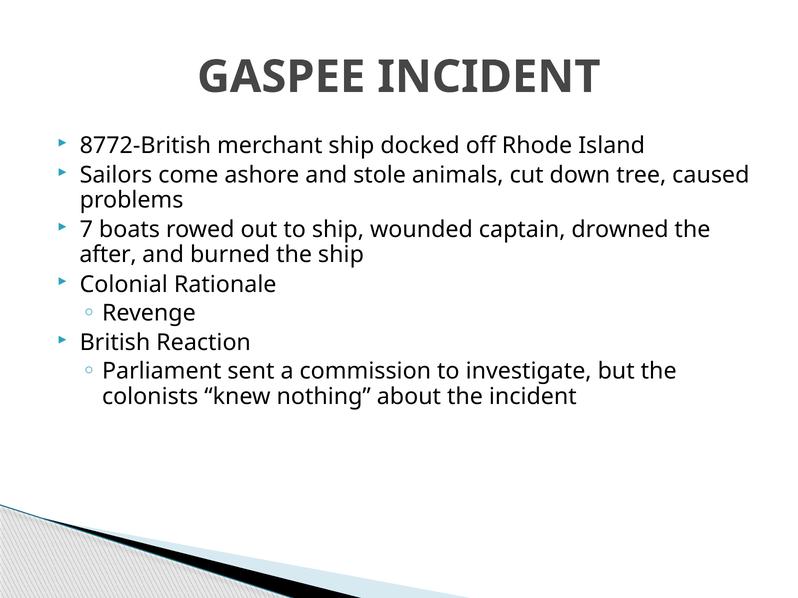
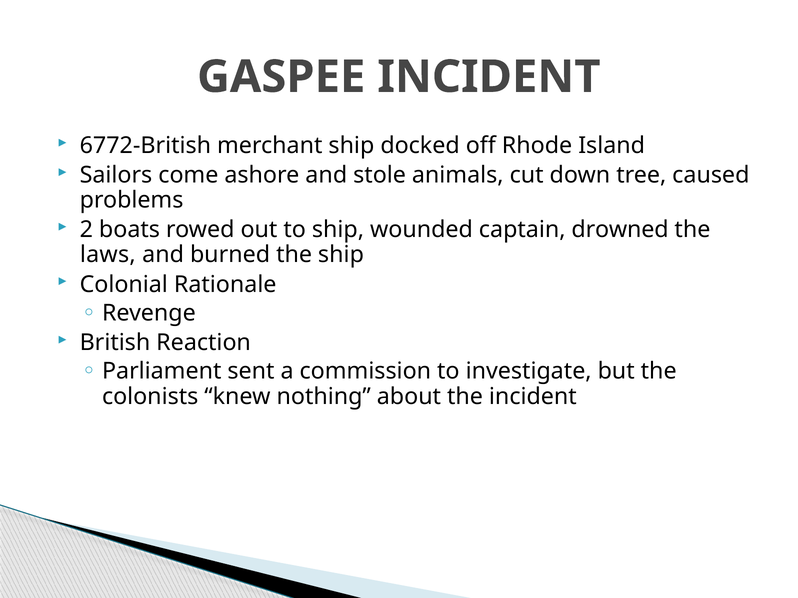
8772-British: 8772-British -> 6772-British (145, 146)
7: 7 -> 2 (86, 230)
after: after -> laws (108, 255)
